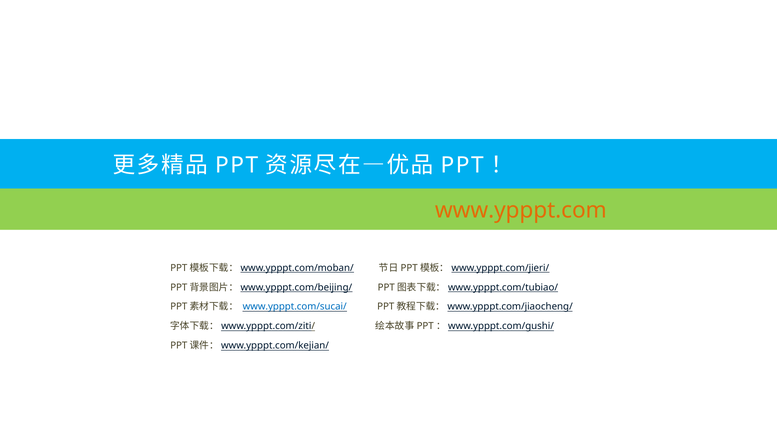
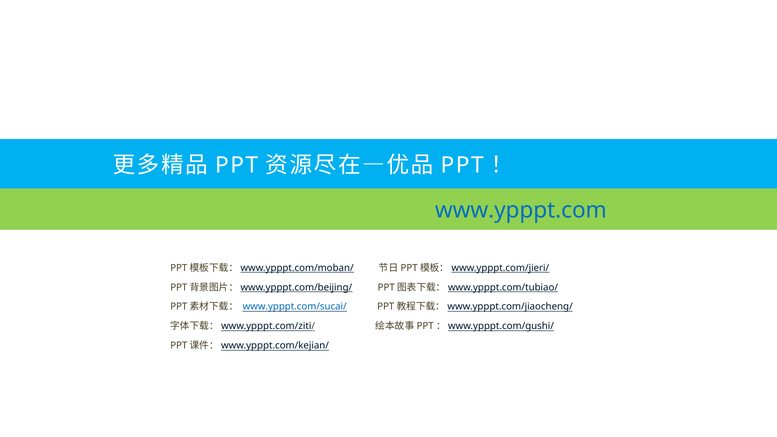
www.ypppt.com colour: orange -> blue (521, 210)
